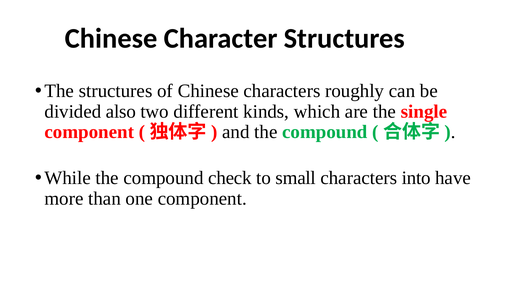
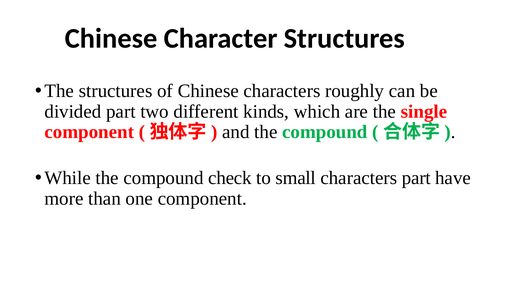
divided also: also -> part (121, 112)
characters into: into -> part (416, 178)
